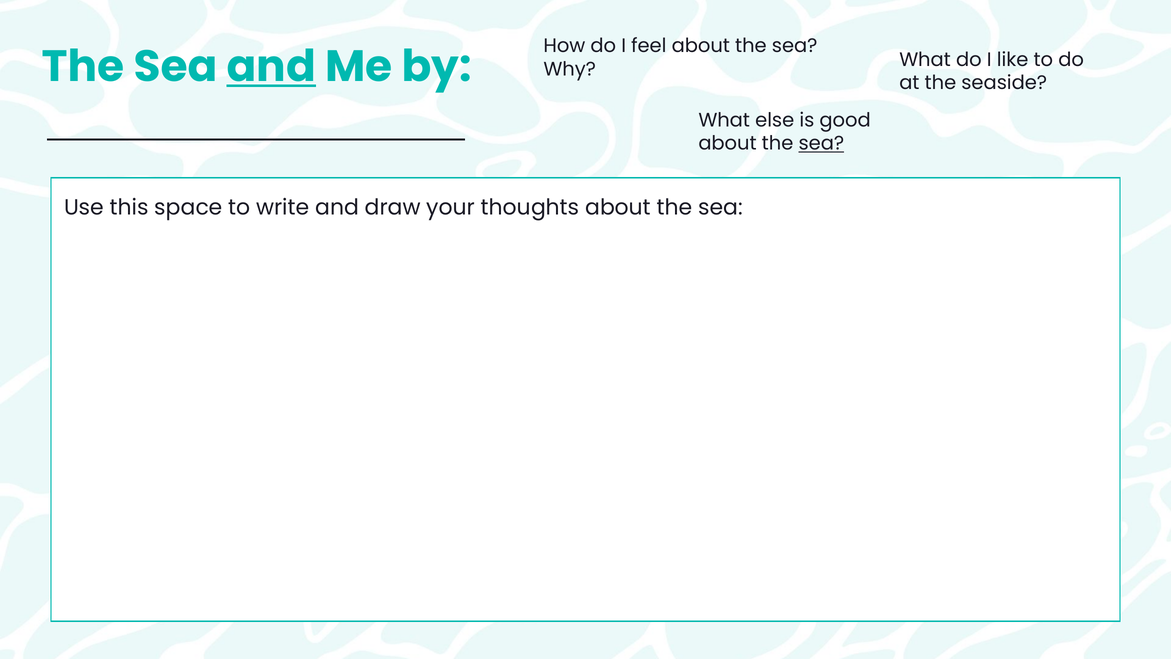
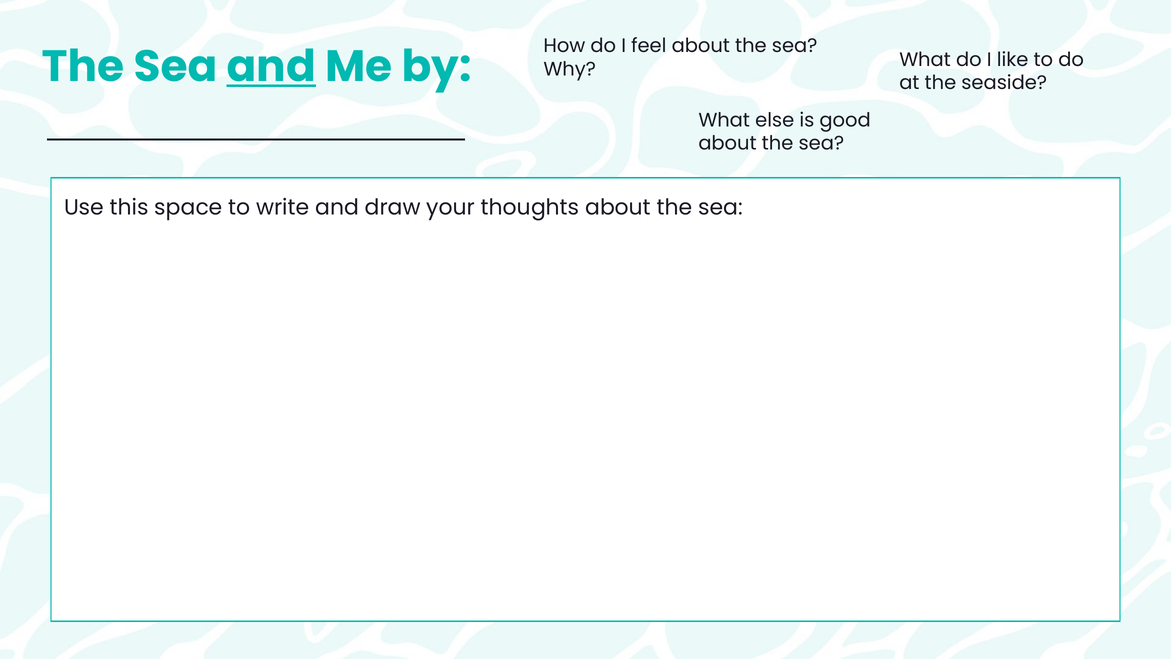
sea underline: present -> none (821, 143)
